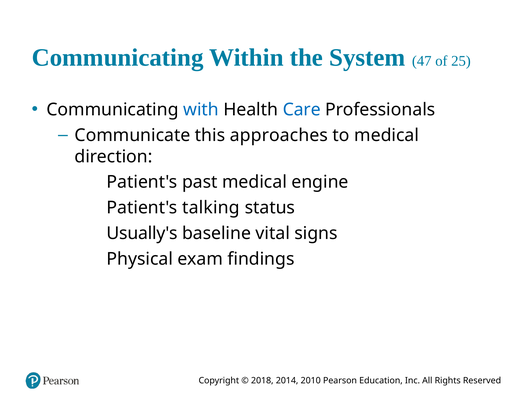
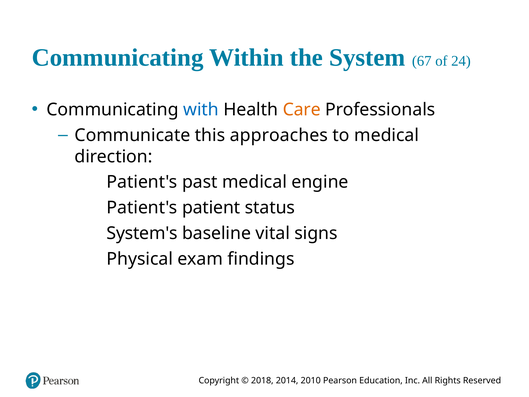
47: 47 -> 67 (422, 61)
25: 25 -> 24 (461, 61)
Care colour: blue -> orange (302, 110)
talking: talking -> patient (211, 208)
Usually's: Usually's -> System's (142, 233)
